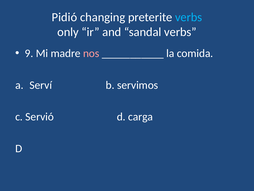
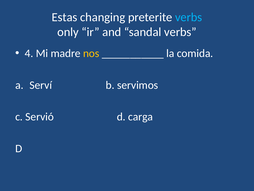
Pidió: Pidió -> Estas (65, 17)
9: 9 -> 4 (29, 53)
nos colour: pink -> yellow (91, 53)
